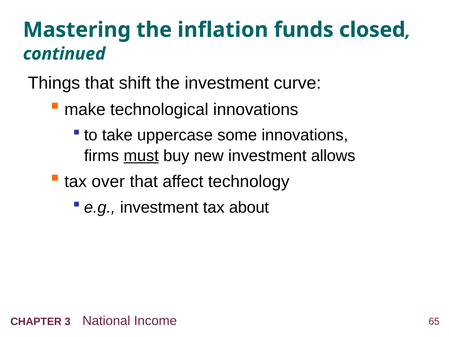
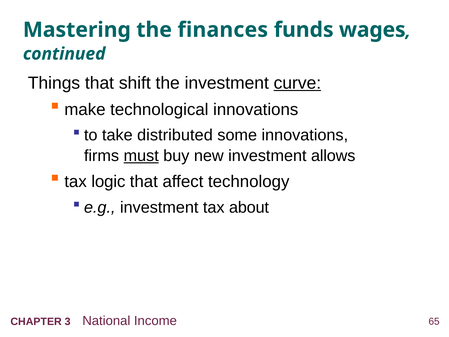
inflation: inflation -> finances (223, 30)
closed: closed -> wages (372, 30)
curve underline: none -> present (297, 83)
uppercase: uppercase -> distributed (175, 135)
over: over -> logic (108, 182)
